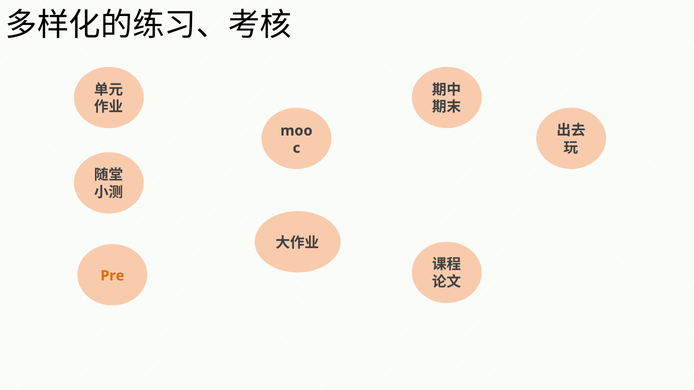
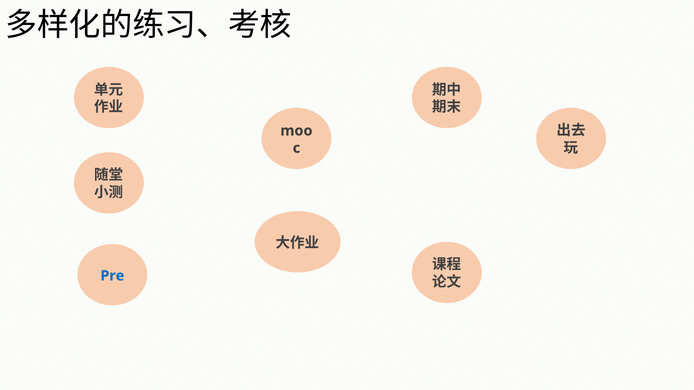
Pre colour: orange -> blue (112, 276)
